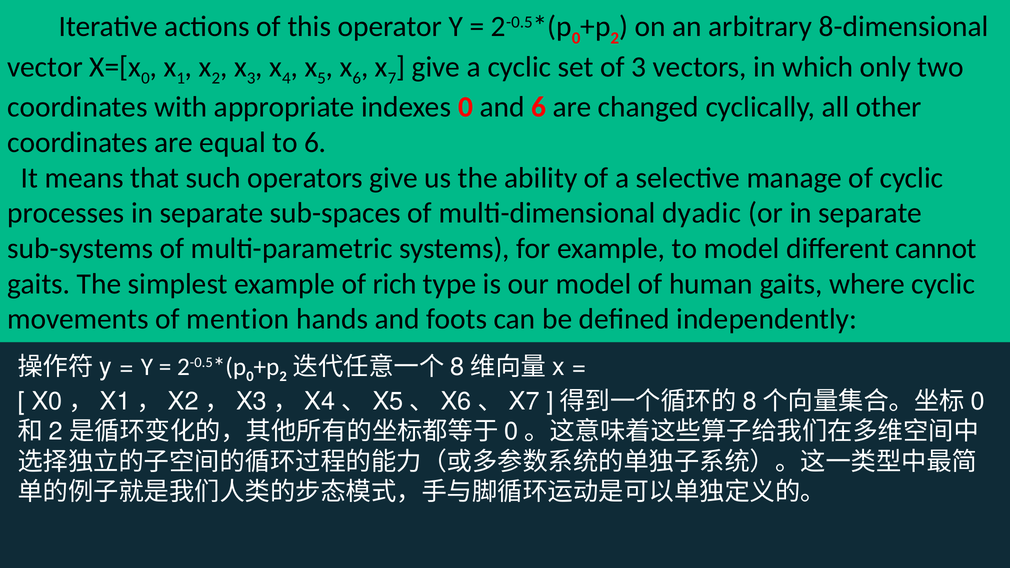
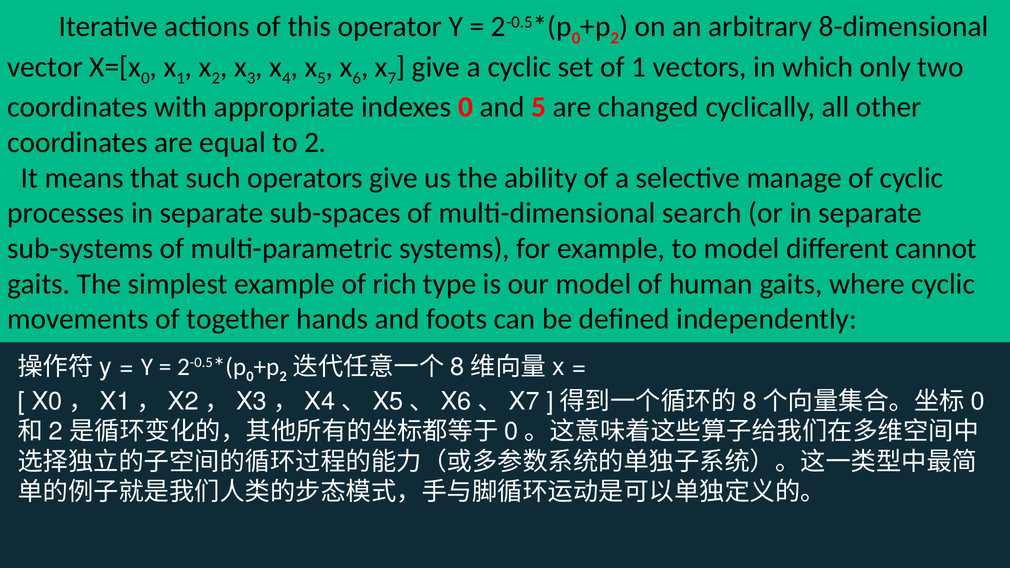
of 3: 3 -> 1 (639, 67)
and 6: 6 -> 5 (539, 107)
to 6: 6 -> 2 (315, 142)
dyadic: dyadic -> search (702, 213)
mention: mention -> together (238, 319)
